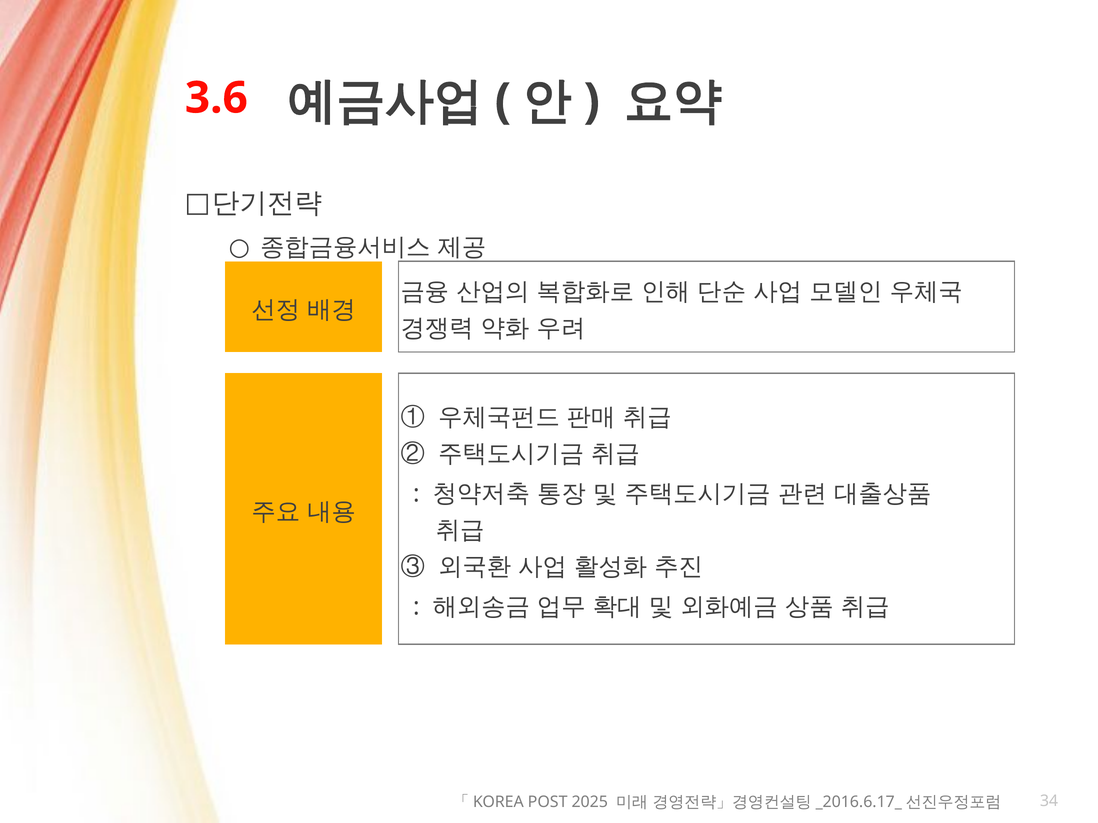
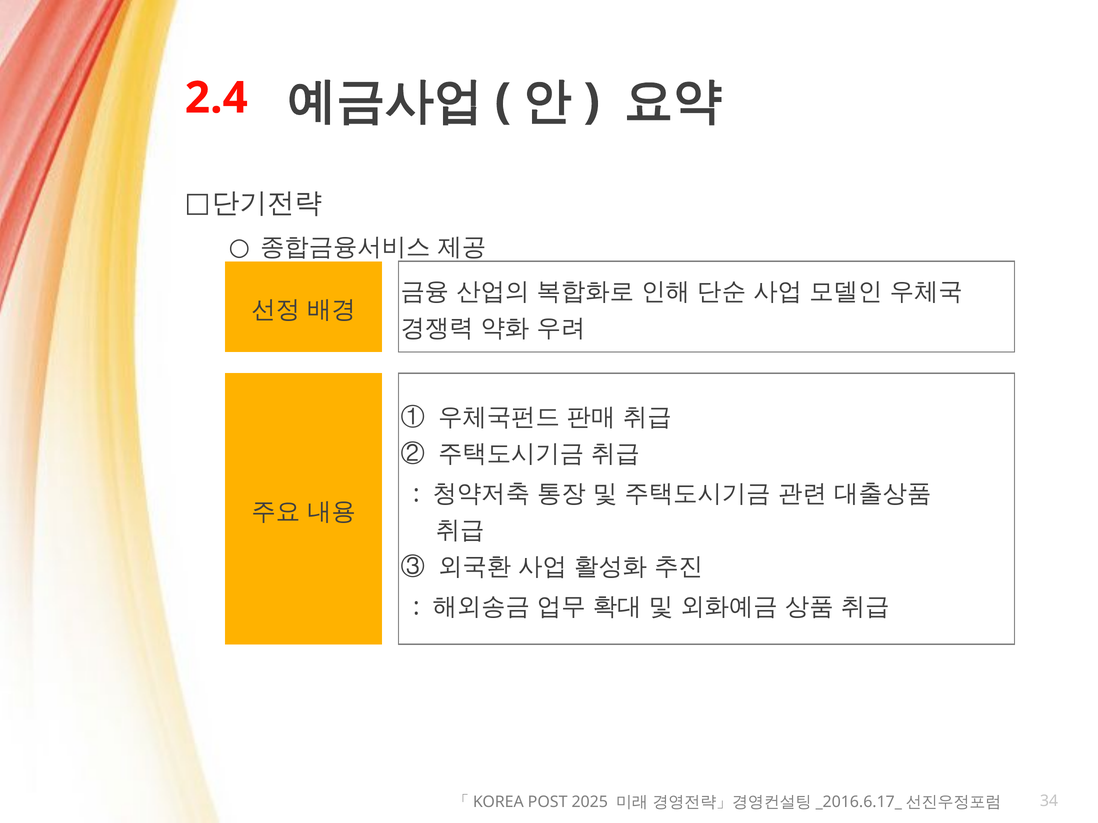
3.6: 3.6 -> 2.4 (216, 98)
